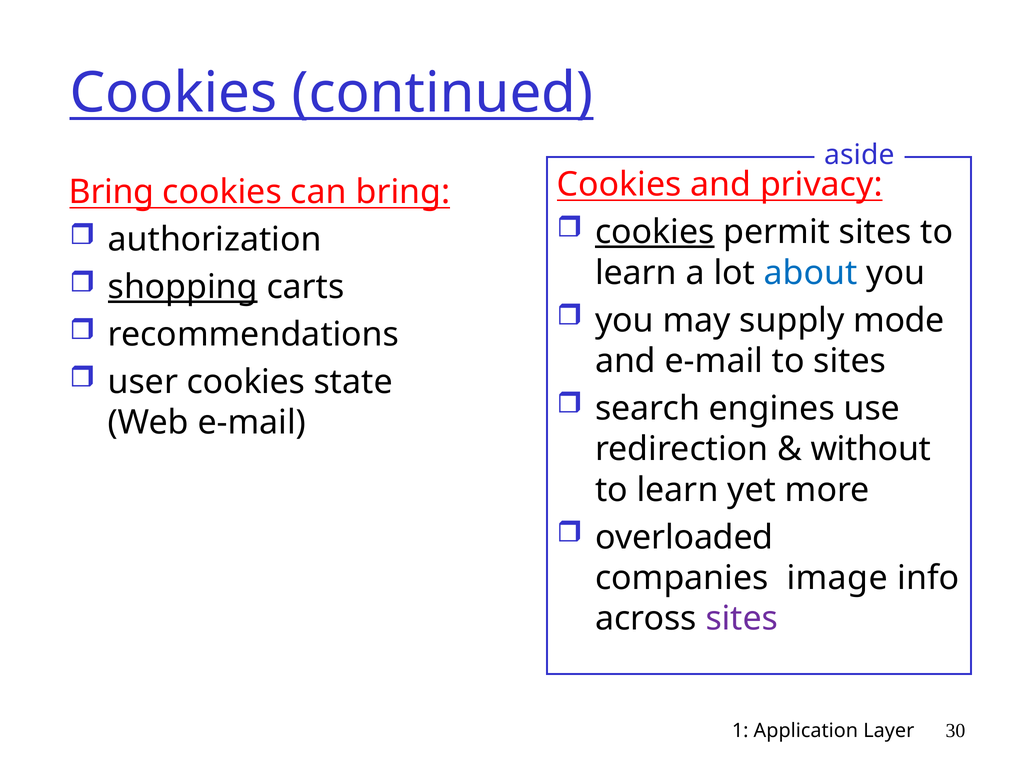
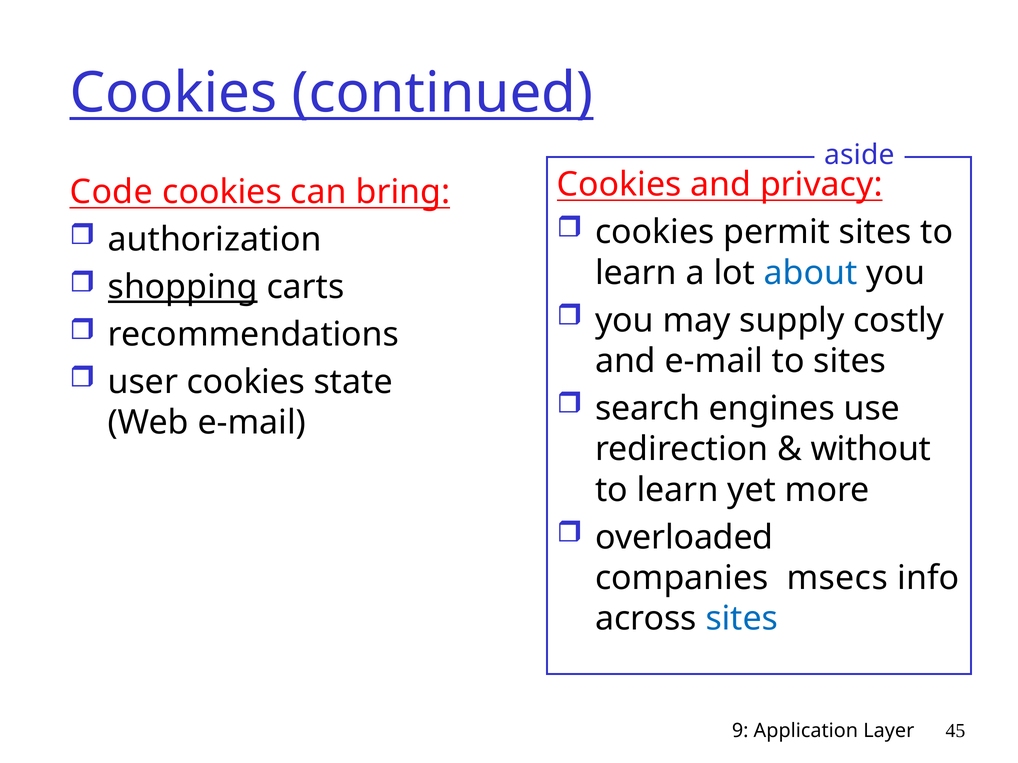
Bring: Bring -> Code (111, 192)
cookies underline: present -> none (655, 232)
mode: mode -> costly (899, 321)
image: image -> msecs (837, 578)
sites colour: purple -> blue (742, 619)
1: 1 -> 9 (740, 731)
30: 30 -> 45 (955, 731)
